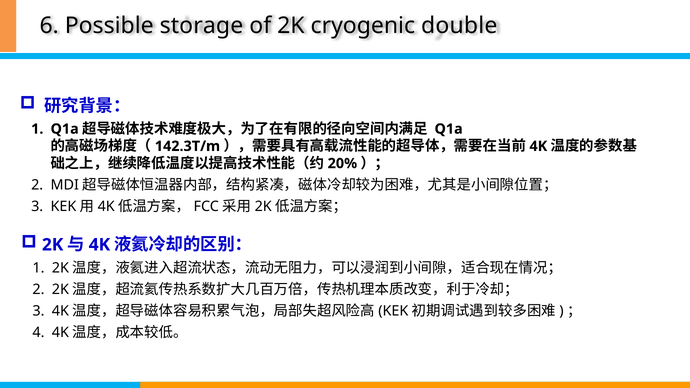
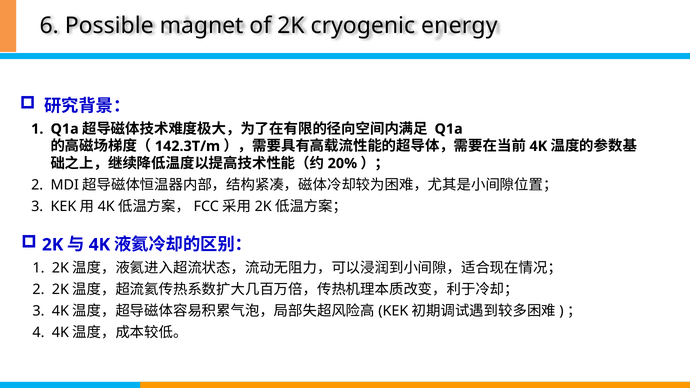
storage: storage -> magnet (202, 26)
double: double -> energy (459, 26)
